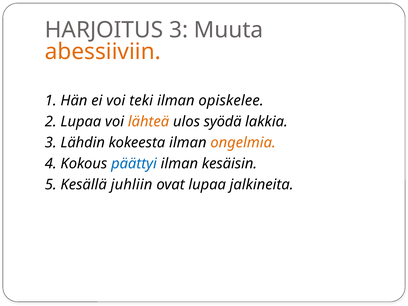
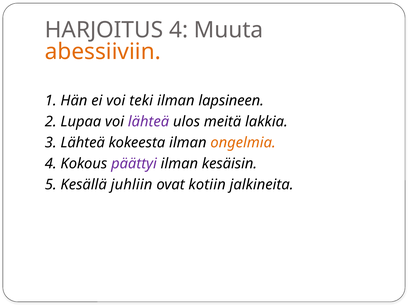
HARJOITUS 3: 3 -> 4 (179, 30)
opiskelee: opiskelee -> lapsineen (231, 101)
lähteä colour: orange -> purple (149, 122)
syödä: syödä -> meitä (223, 122)
3 Lähdin: Lähdin -> Lähteä (83, 143)
päättyi colour: blue -> purple (134, 164)
ovat lupaa: lupaa -> kotiin (207, 184)
